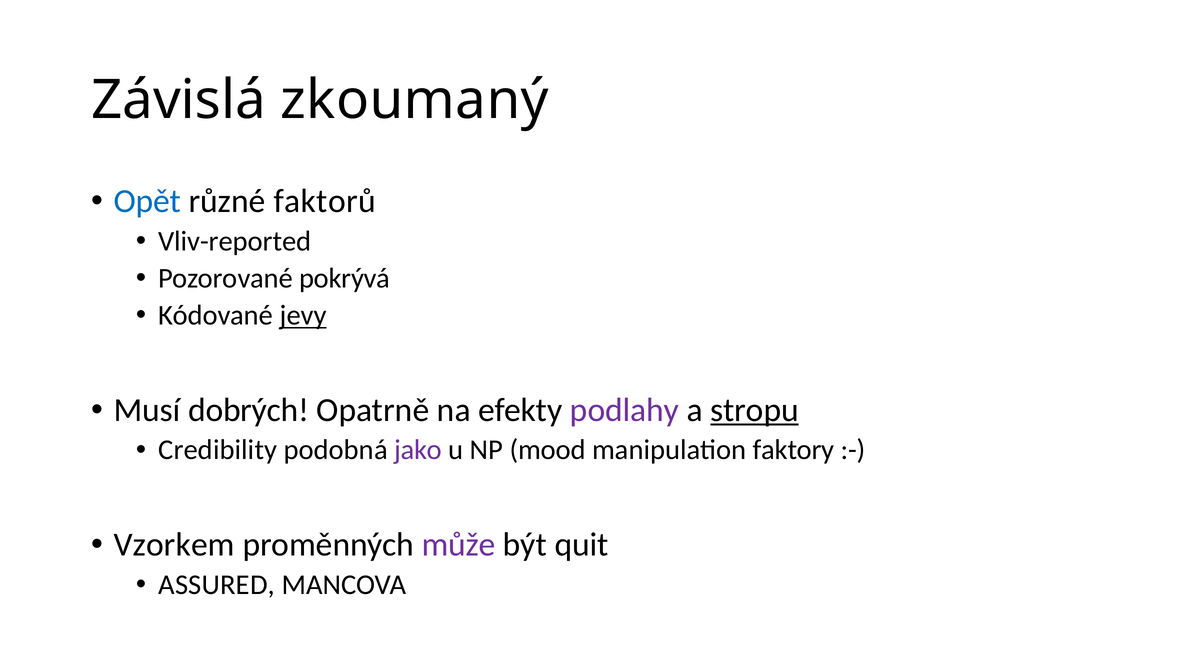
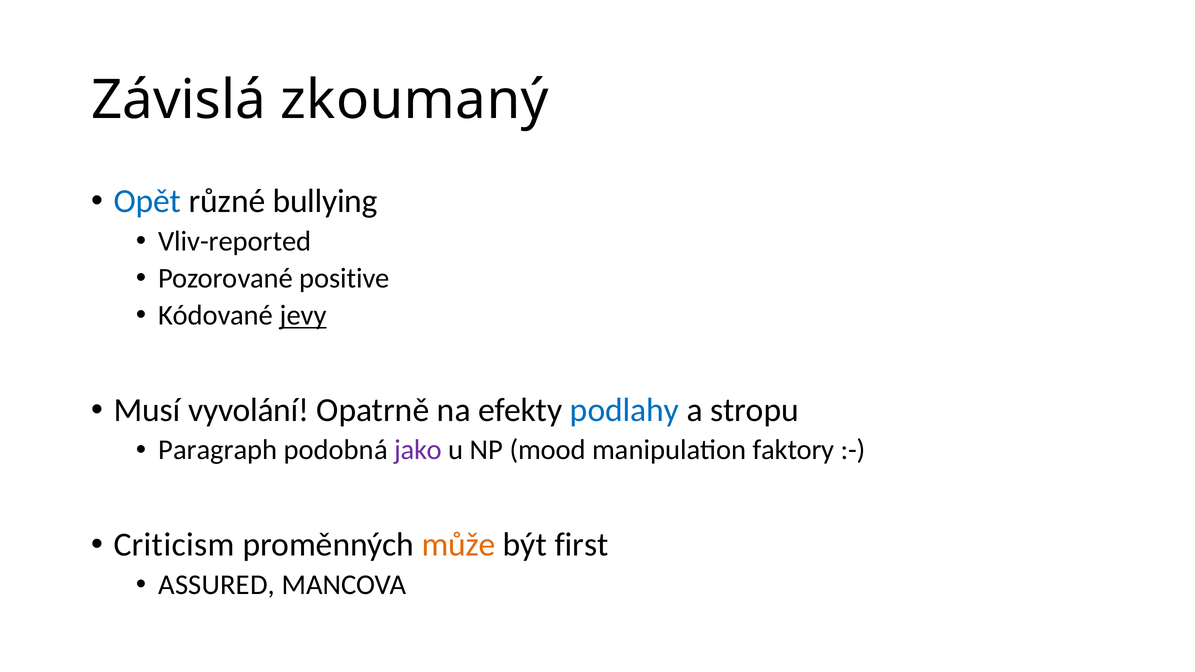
faktorů: faktorů -> bullying (325, 201)
pokrývá: pokrývá -> positive (345, 278)
dobrých: dobrých -> vyvolání (249, 410)
podlahy colour: purple -> blue (625, 410)
stropu underline: present -> none (755, 410)
Credibility: Credibility -> Paragraph (218, 450)
Vzorkem: Vzorkem -> Criticism (174, 545)
může colour: purple -> orange (459, 545)
quit: quit -> first (582, 545)
